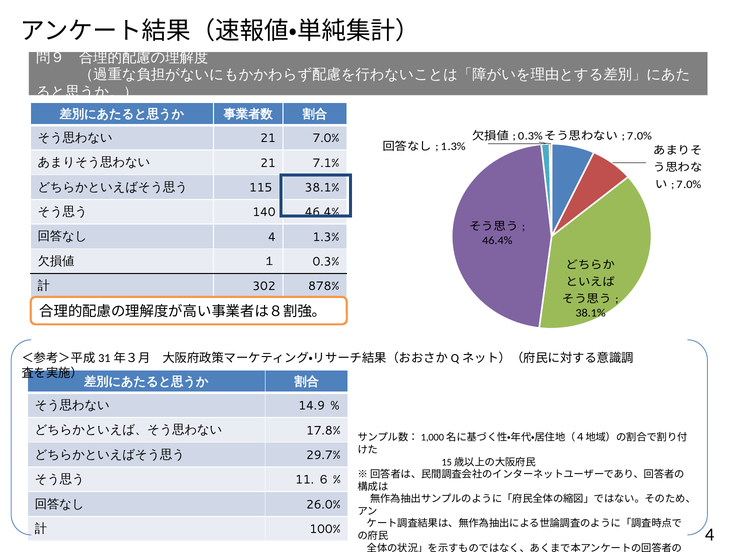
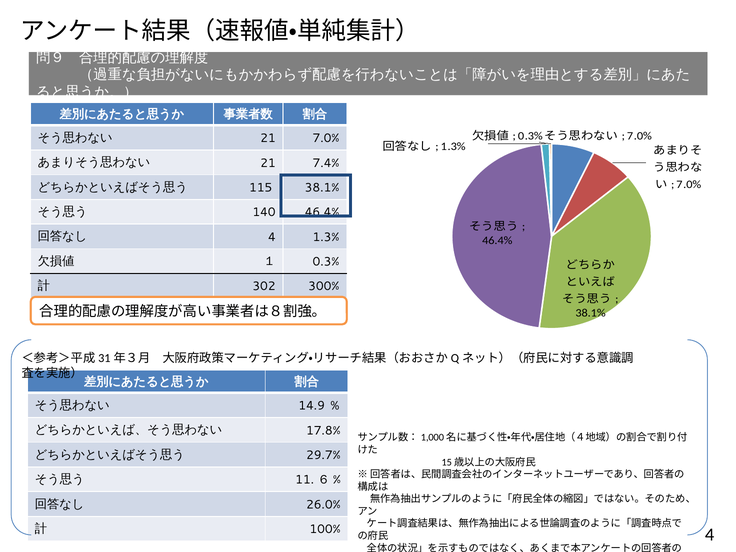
7.1%: 7.1% -> 7.4% (326, 163)
878%: 878% -> 300% (324, 286)
